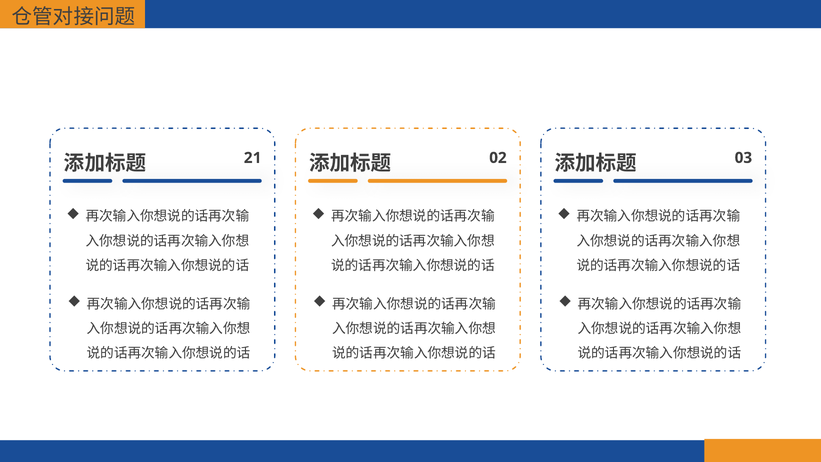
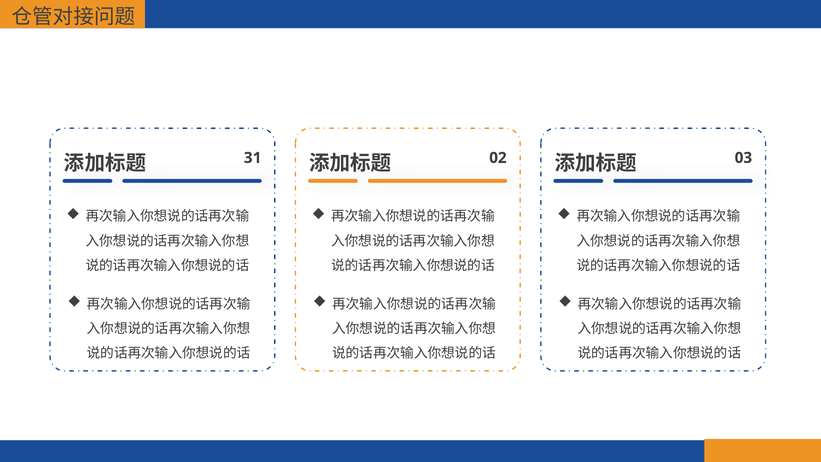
2: 2 -> 3 (248, 158)
